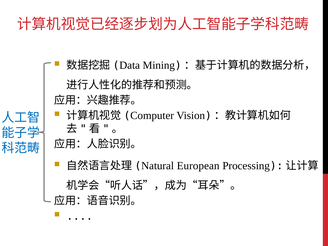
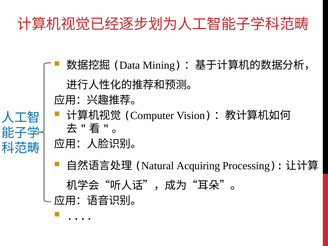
European: European -> Acquiring (198, 166)
